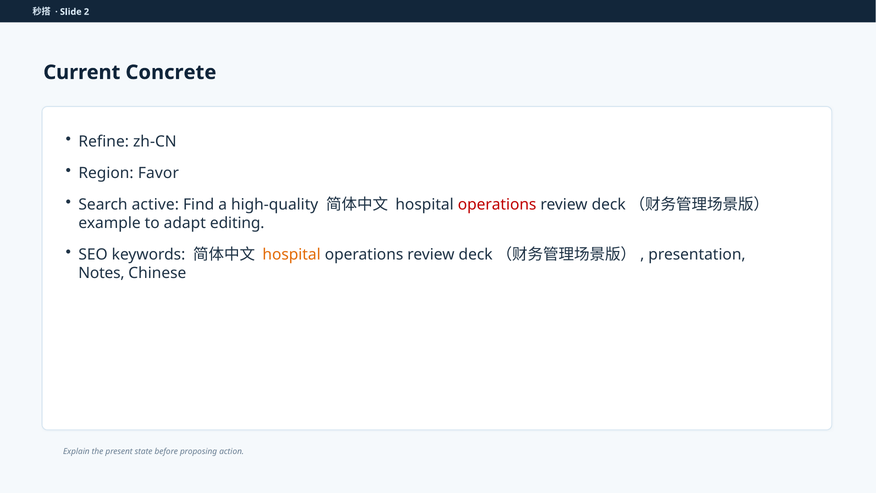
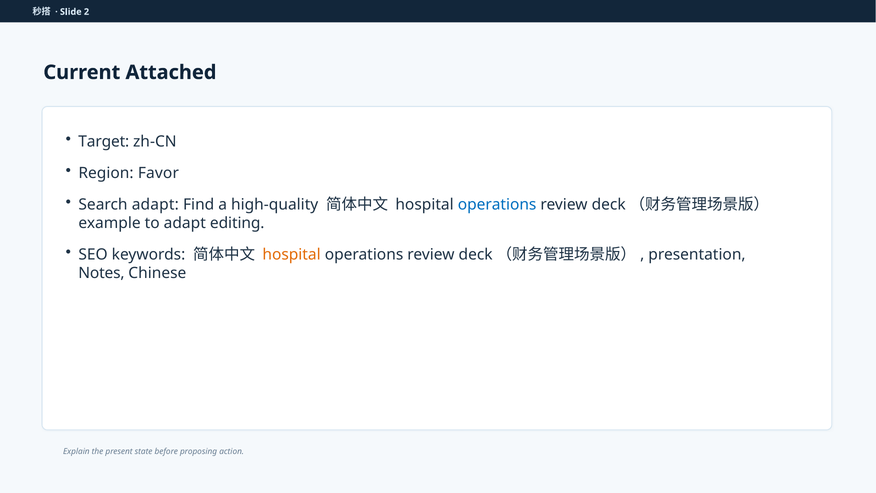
Concrete: Concrete -> Attached (171, 72)
Refine: Refine -> Target (104, 142)
Search active: active -> adapt (155, 205)
operations colour: red -> blue (497, 205)
